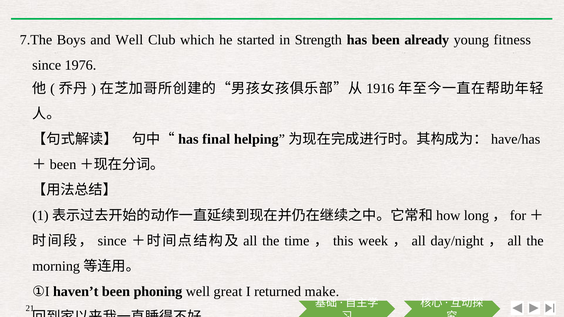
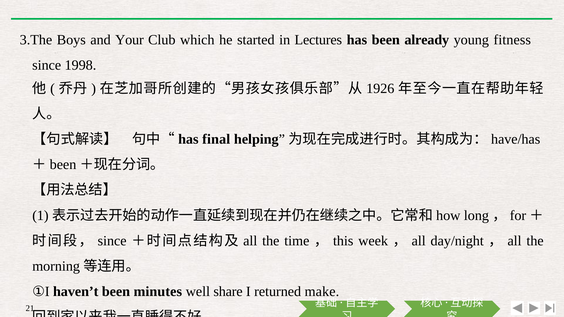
7.The: 7.The -> 3.The (36, 40)
and Well: Well -> Your (129, 40)
Strength: Strength -> Lectures (318, 40)
1976: 1976 -> 1998 (80, 65)
1916: 1916 -> 1926 (380, 89)
phoning: phoning -> minutes (158, 292)
great: great -> share (228, 292)
